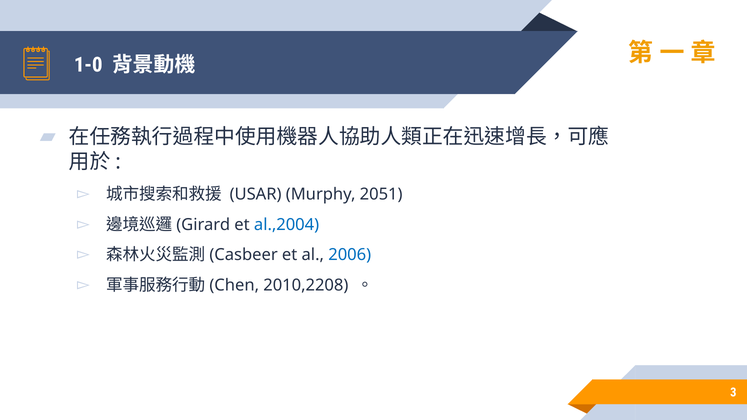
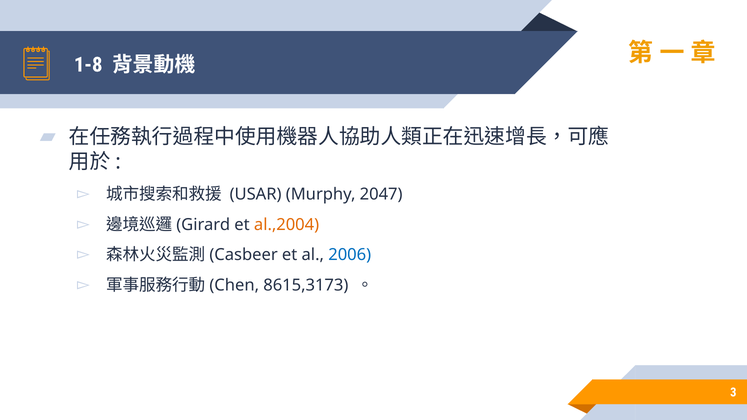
1-0: 1-0 -> 1-8 (88, 65)
2051: 2051 -> 2047 (381, 194)
al.,2004 colour: blue -> orange (287, 225)
2010,2208: 2010,2208 -> 8615,3173 (306, 285)
